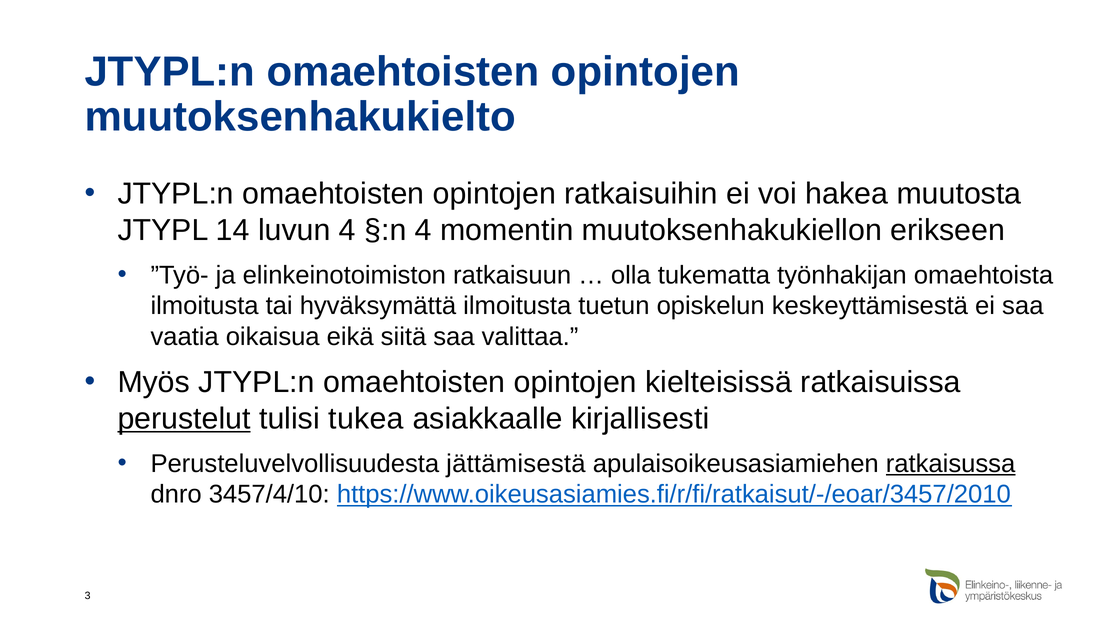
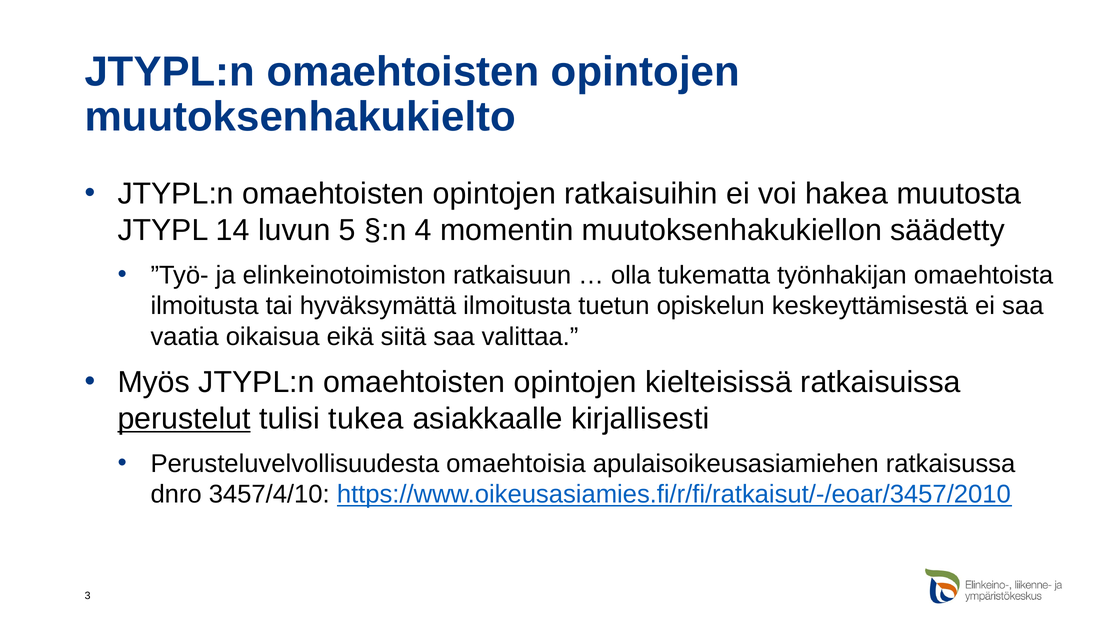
luvun 4: 4 -> 5 (347, 230)
erikseen: erikseen -> säädetty (948, 230)
jättämisestä: jättämisestä -> omaehtoisia (516, 464)
ratkaisussa underline: present -> none (951, 464)
